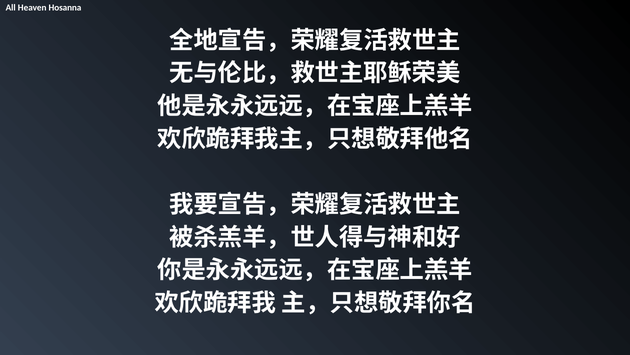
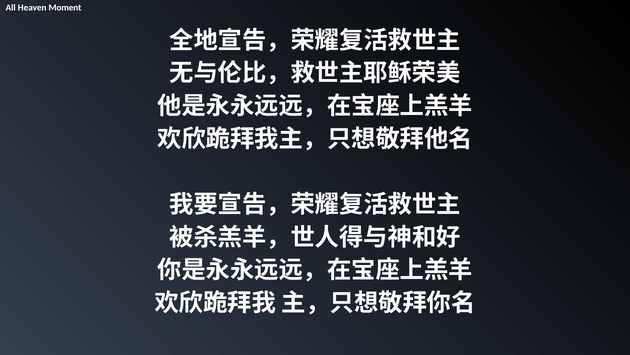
Hosanna: Hosanna -> Moment (65, 8)
